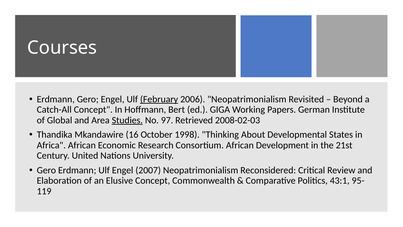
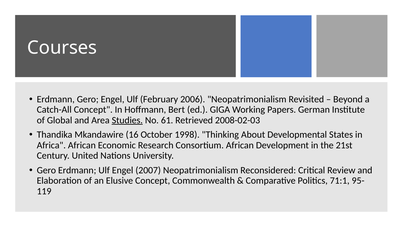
February underline: present -> none (159, 99)
97: 97 -> 61 (167, 120)
43:1: 43:1 -> 71:1 (340, 181)
